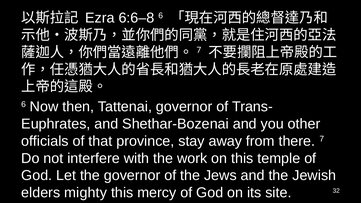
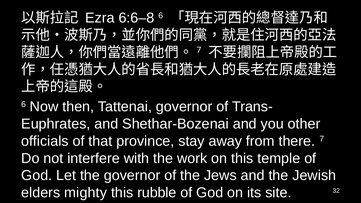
mercy: mercy -> rubble (157, 193)
